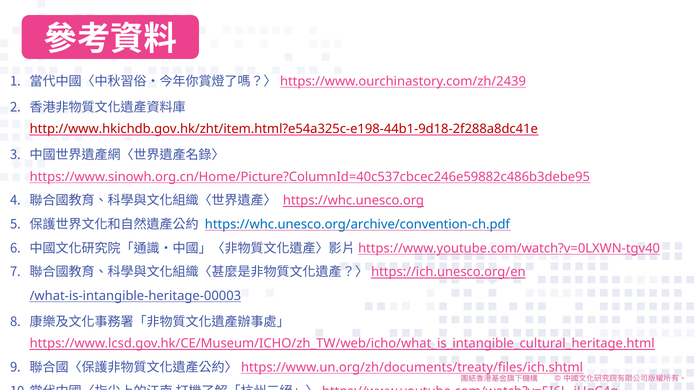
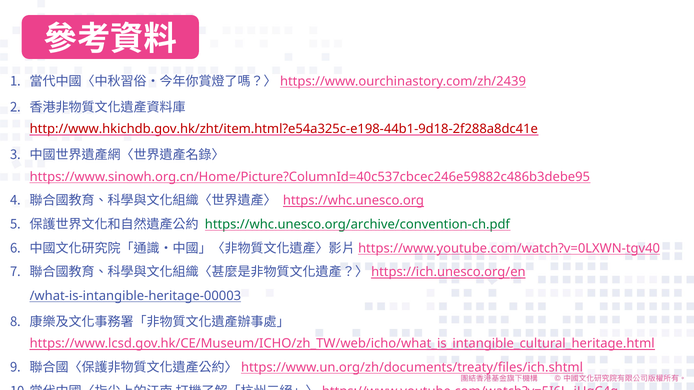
https://whc.unesco.org/archive/convention-ch.pdf colour: blue -> green (357, 225)
